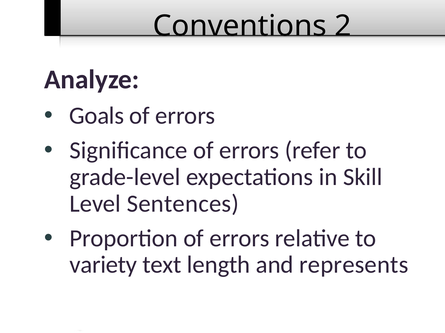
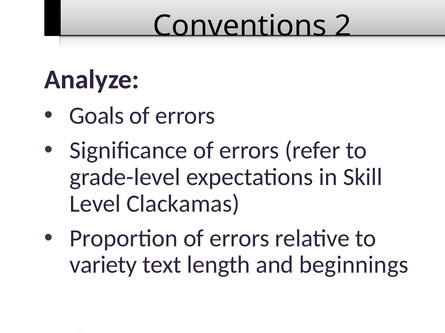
Sentences: Sentences -> Clackamas (183, 204)
represents: represents -> beginnings (354, 265)
